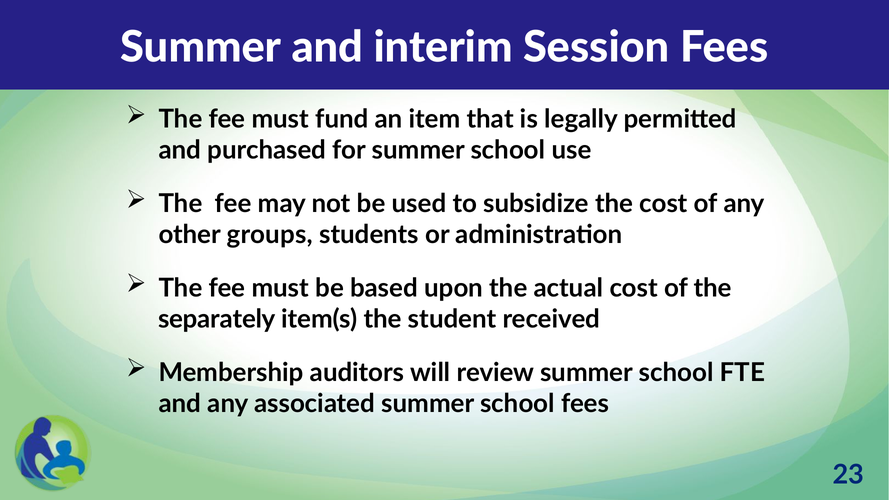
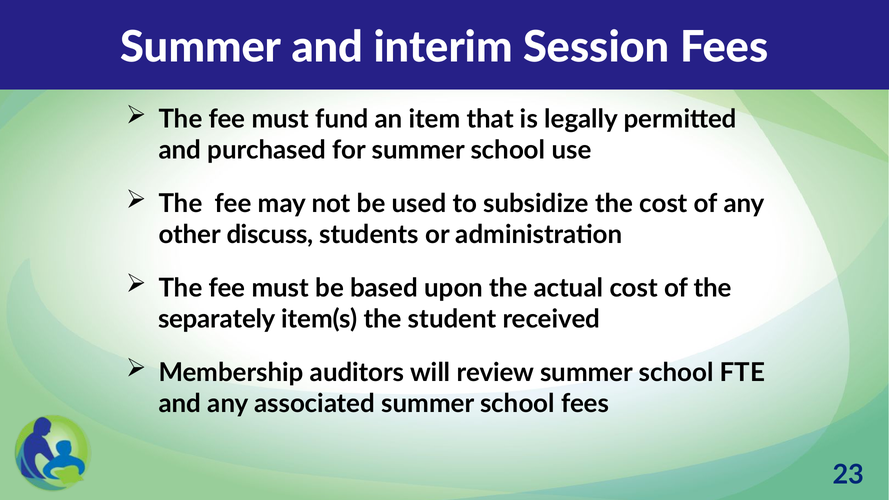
groups: groups -> discuss (270, 235)
